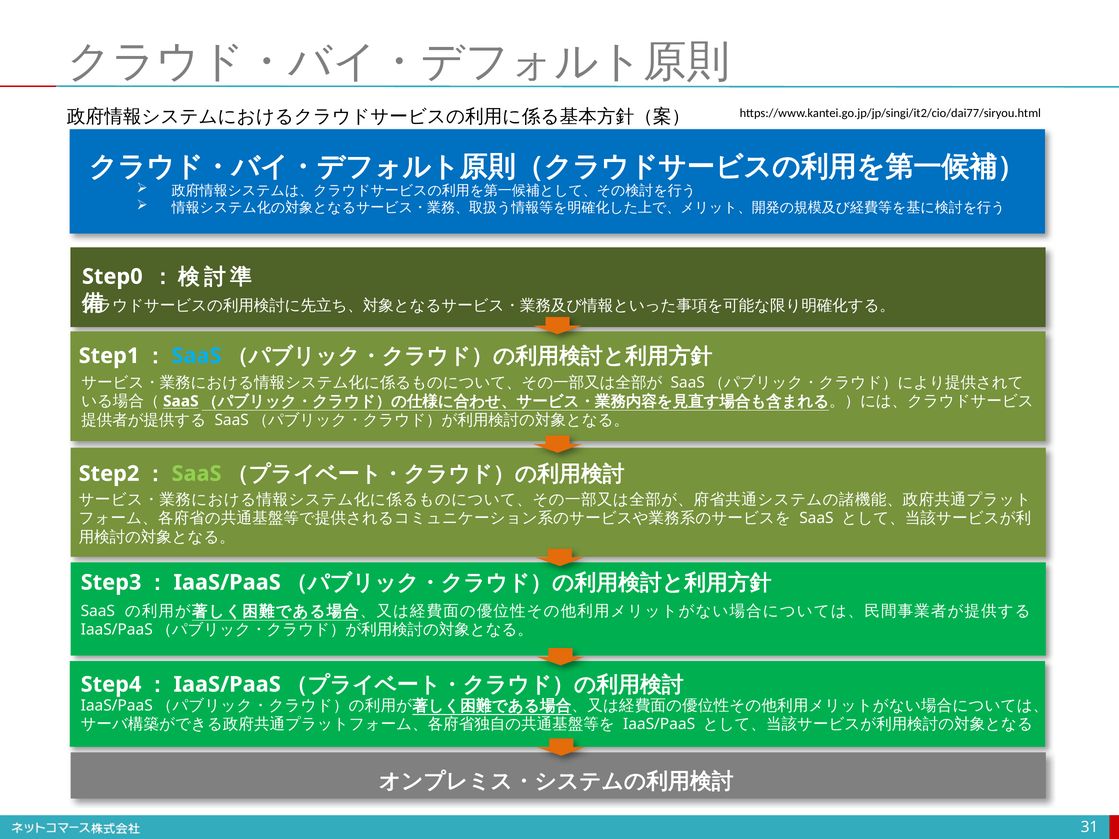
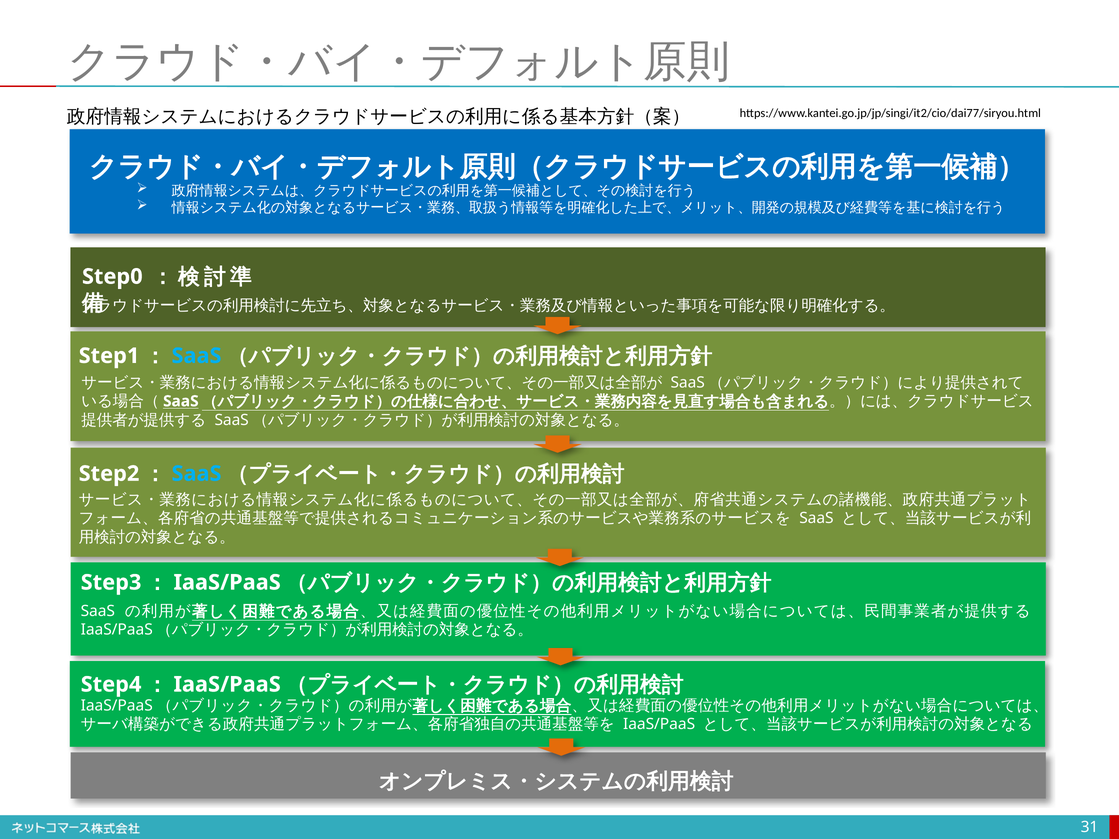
SaaS colour: light green -> light blue (197, 474)
